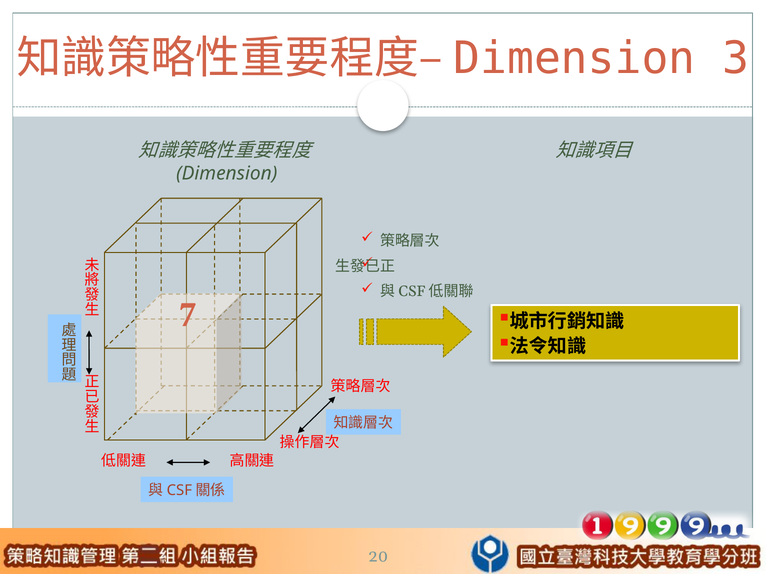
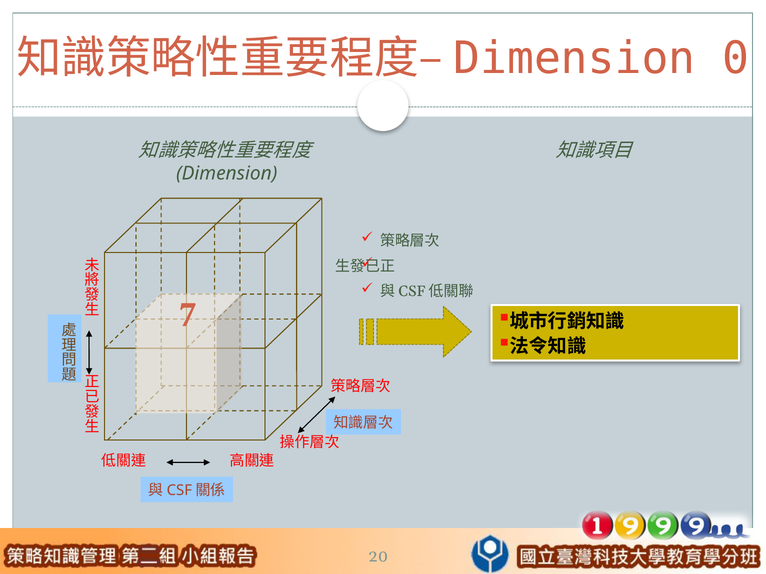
3: 3 -> 0 (736, 59)
